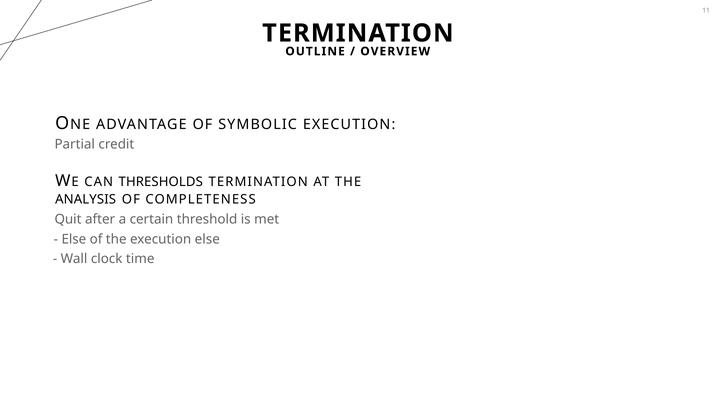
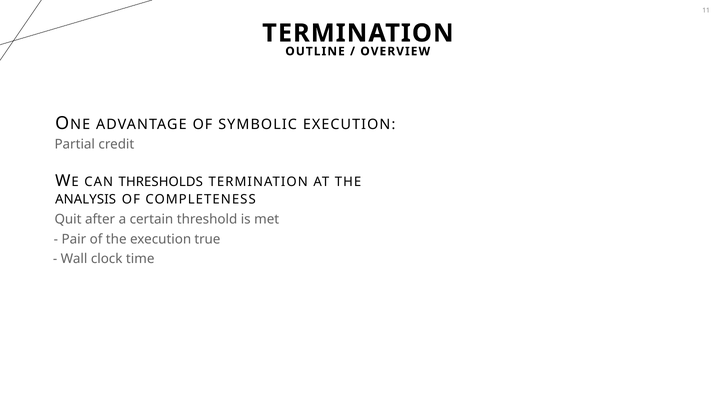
Else: Else -> Pair (74, 239)
execution else: else -> true (207, 239)
